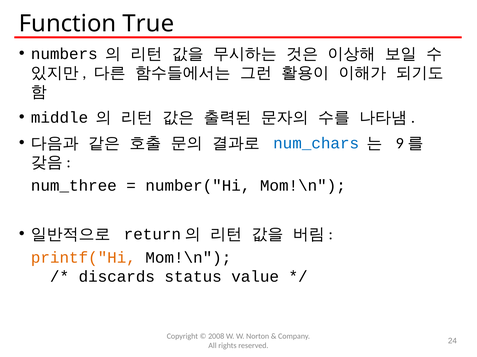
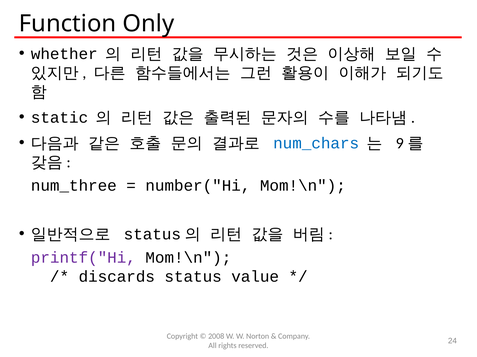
True: True -> Only (148, 24)
numbers: numbers -> whether (64, 54)
middle: middle -> static (60, 118)
return: return -> status (152, 235)
printf("Hi colour: orange -> purple (83, 258)
